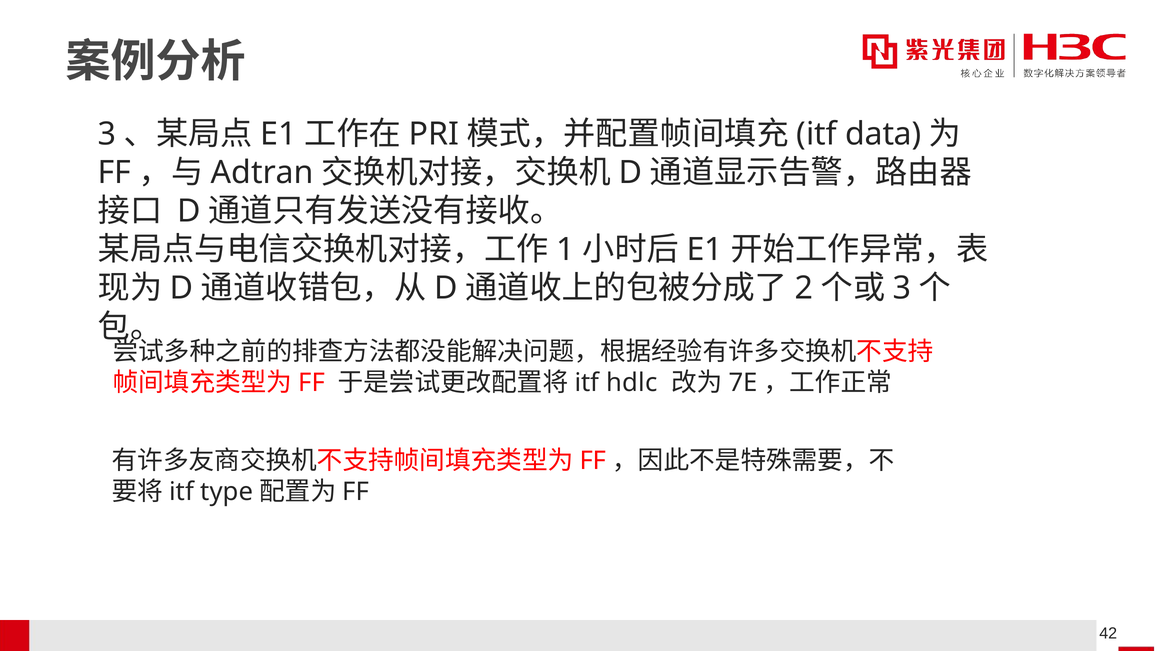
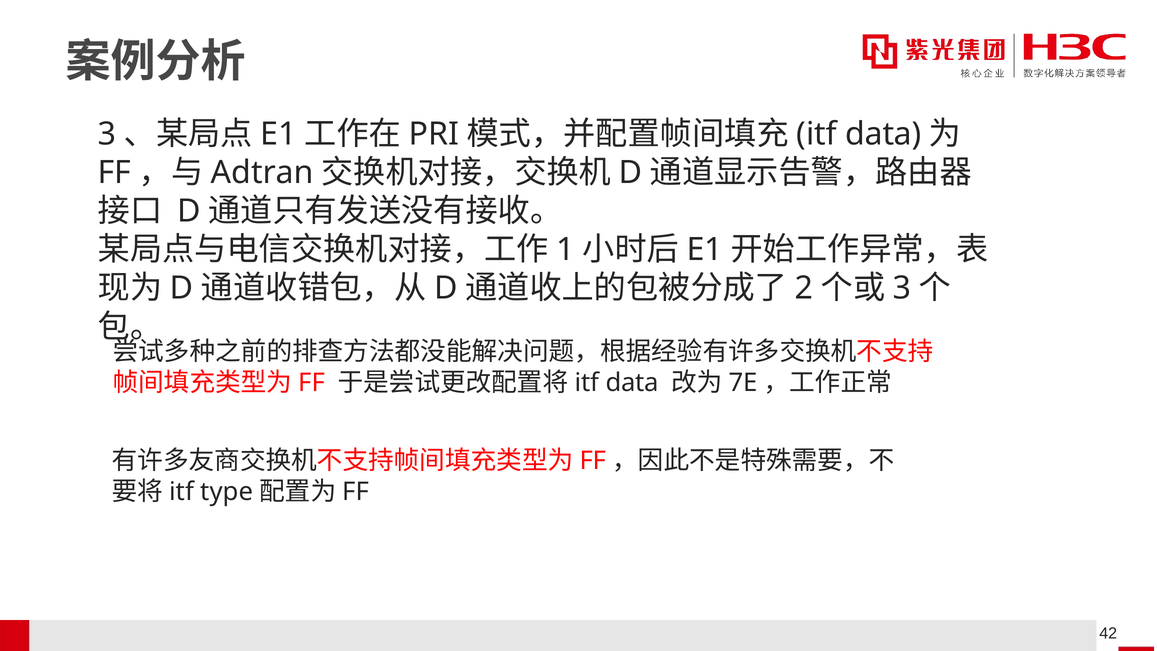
hdlc: hdlc -> data (632, 382)
